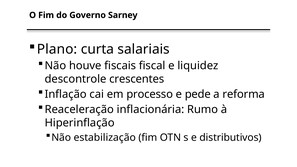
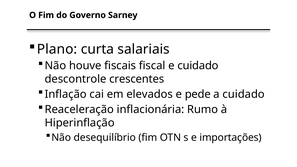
e liquidez: liquidez -> cuidado (198, 66)
processo: processo -> elevados (150, 94)
a reforma: reforma -> cuidado (244, 94)
estabilização: estabilização -> desequilíbrio (105, 138)
distributivos: distributivos -> importações (231, 138)
